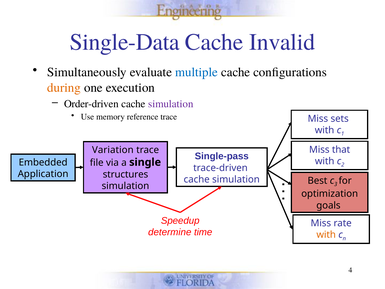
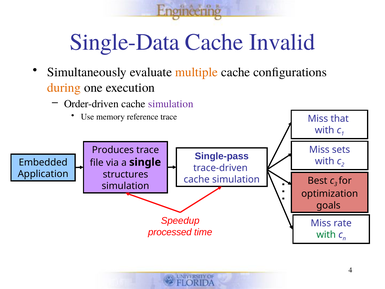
multiple colour: blue -> orange (197, 72)
sets: sets -> that (340, 118)
that: that -> sets (341, 149)
Variation: Variation -> Produces (113, 150)
determine: determine -> processed (170, 232)
with colour: orange -> green (326, 235)
